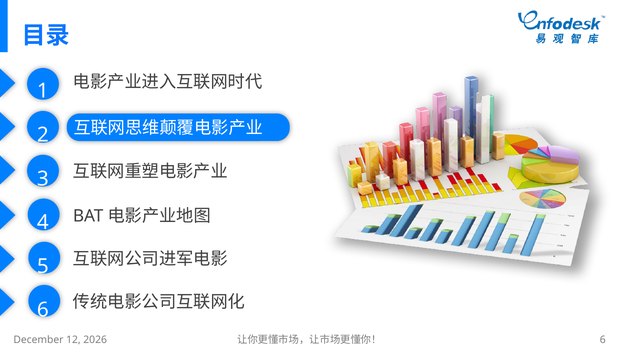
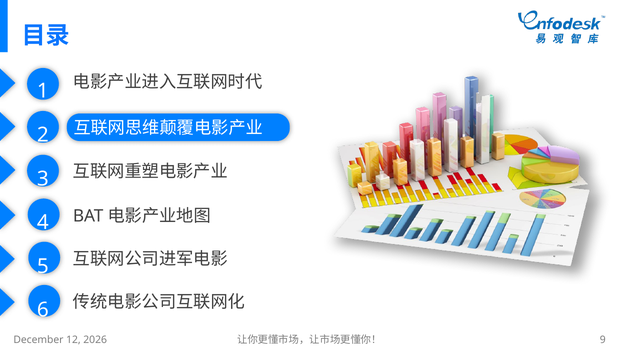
6: 6 -> 9 (603, 340)
